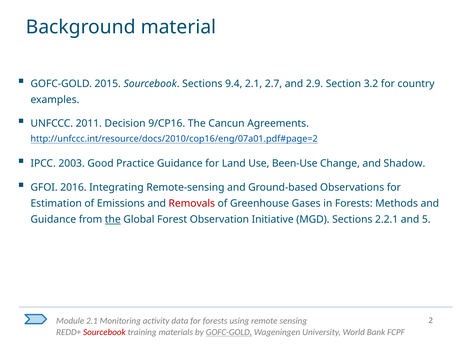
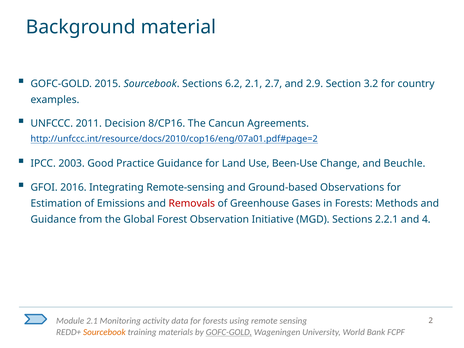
9.4: 9.4 -> 6.2 (234, 84)
9/CP16: 9/CP16 -> 8/CP16 (167, 124)
Shadow: Shadow -> Beuchle (404, 164)
the underline: present -> none (113, 220)
5: 5 -> 4 (426, 220)
Sourcebook colour: red -> orange (104, 332)
